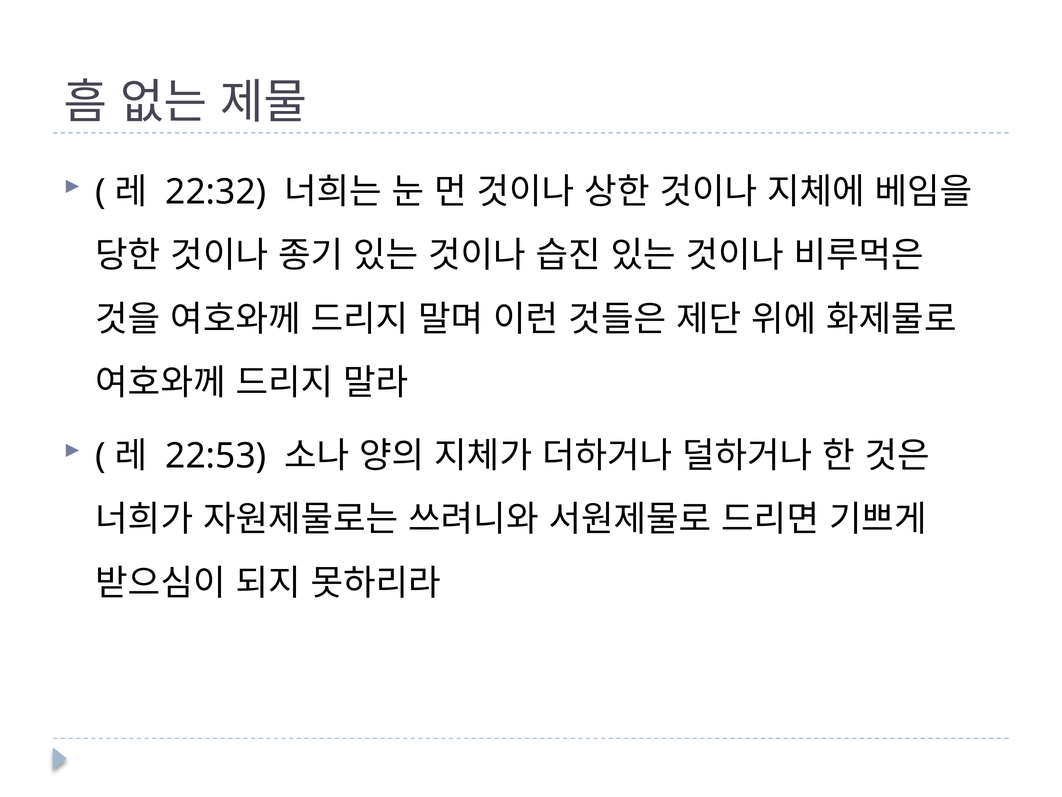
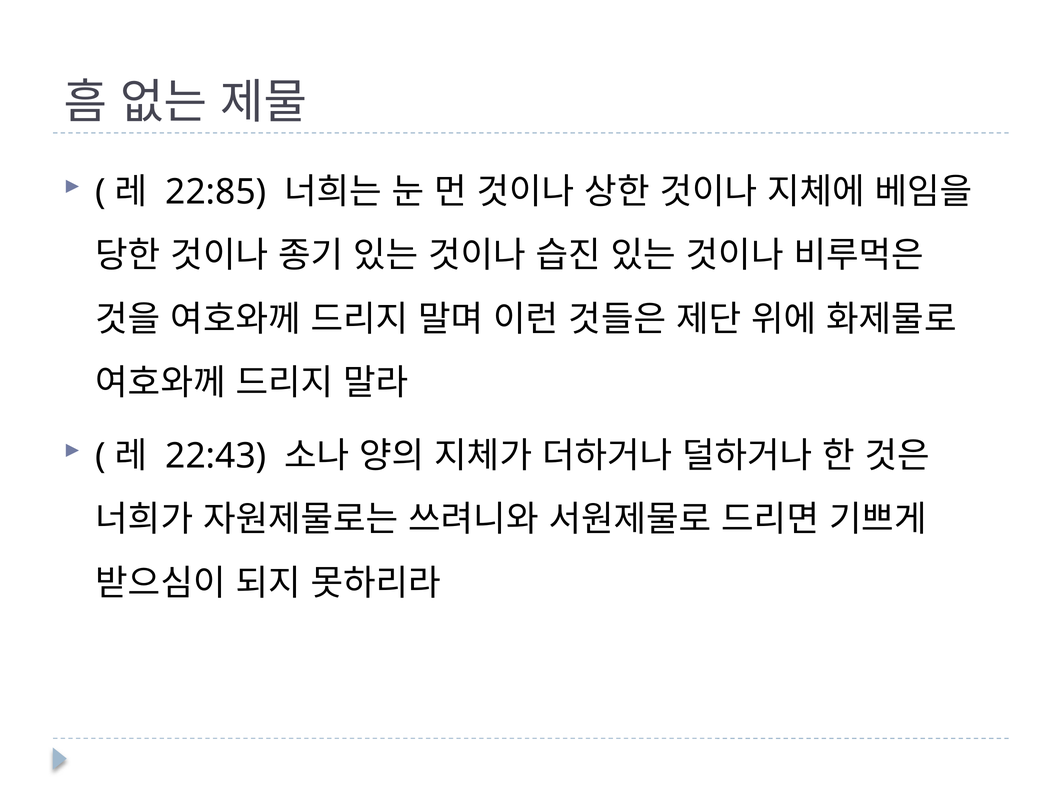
22:32: 22:32 -> 22:85 (216, 192)
22:53: 22:53 -> 22:43 (216, 456)
